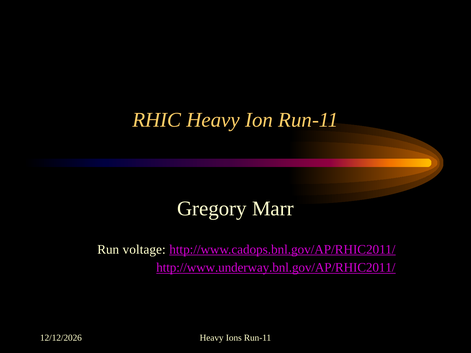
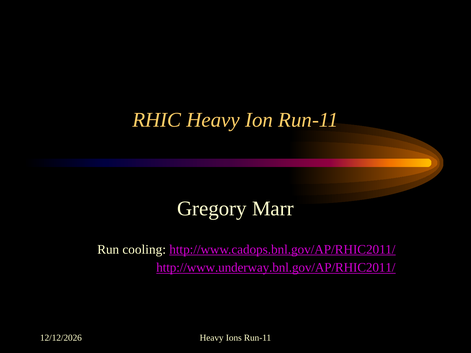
voltage: voltage -> cooling (144, 250)
